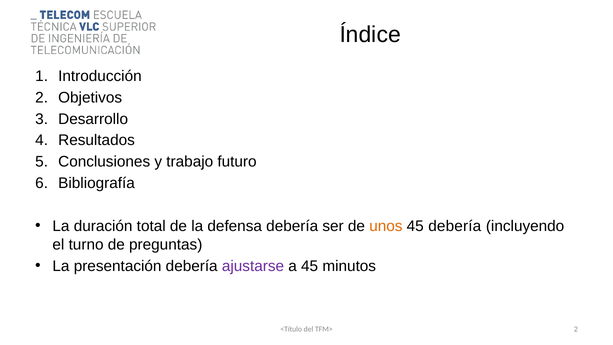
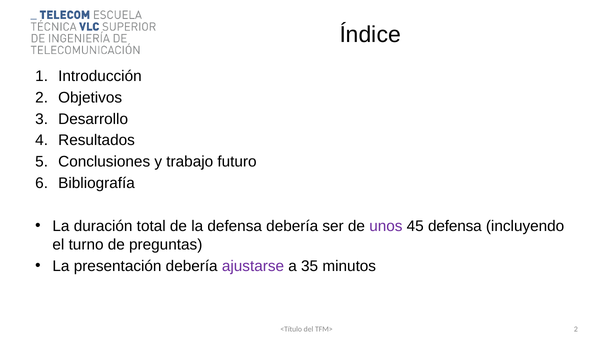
unos colour: orange -> purple (386, 226)
45 debería: debería -> defensa (455, 226)
a 45: 45 -> 35 (310, 266)
